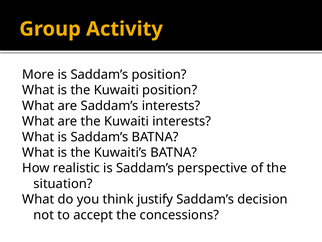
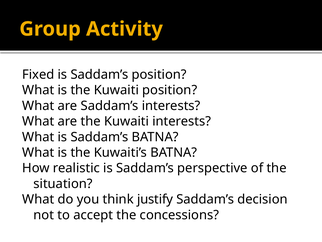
More: More -> Fixed (38, 74)
